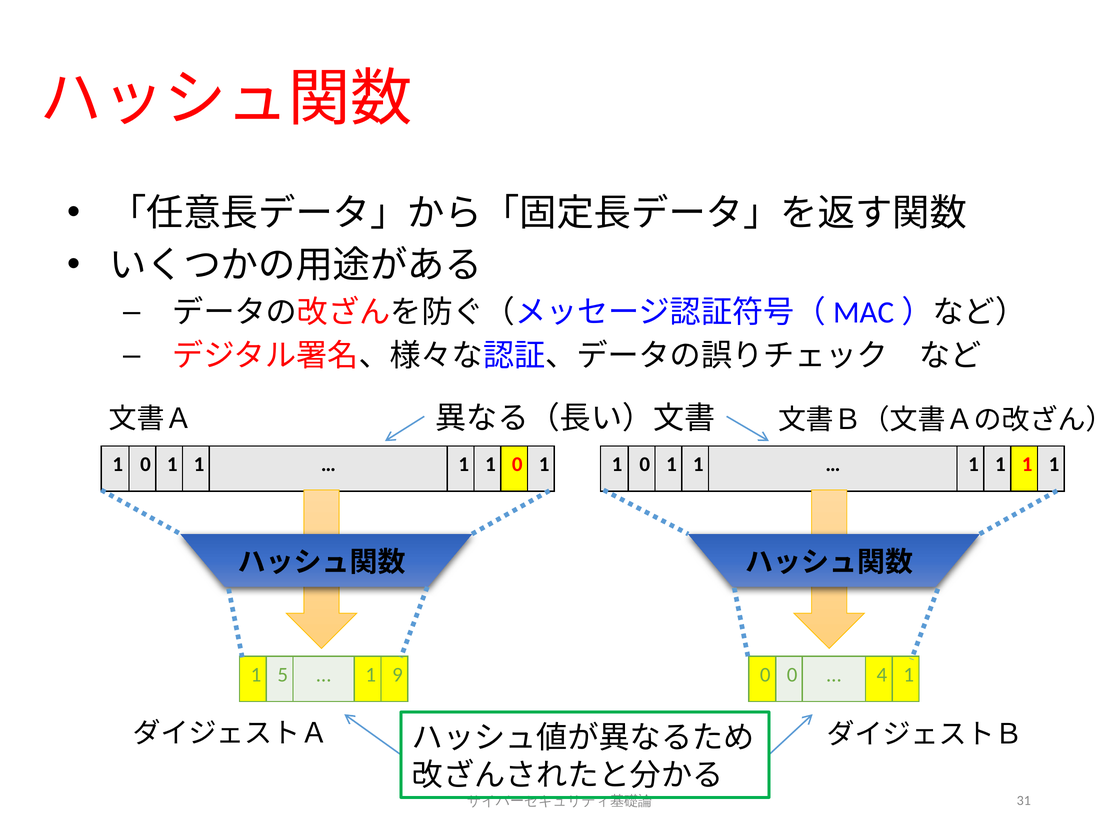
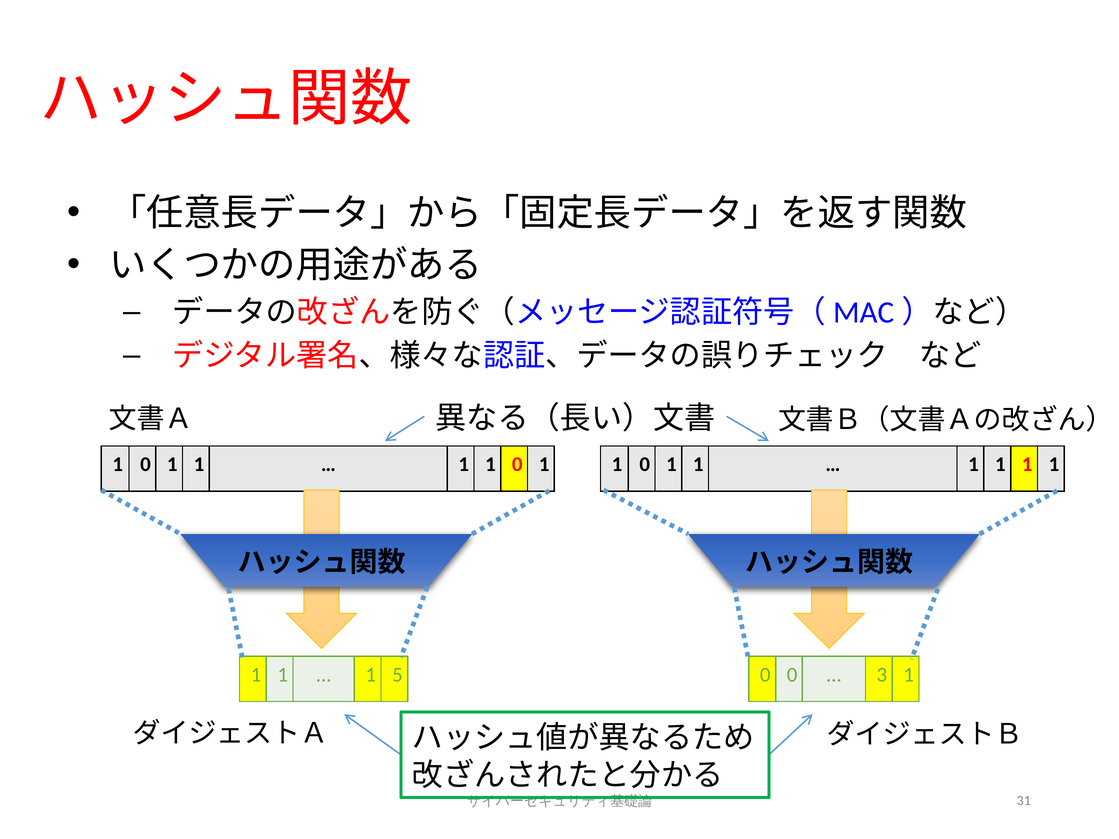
5: 5 -> 1 (283, 675)
9: 9 -> 5 (397, 675)
4: 4 -> 3 (882, 675)
